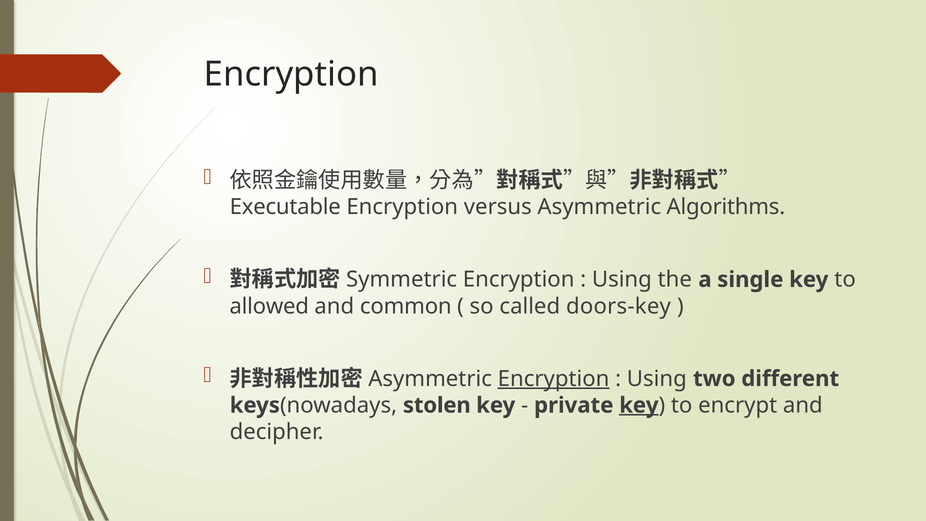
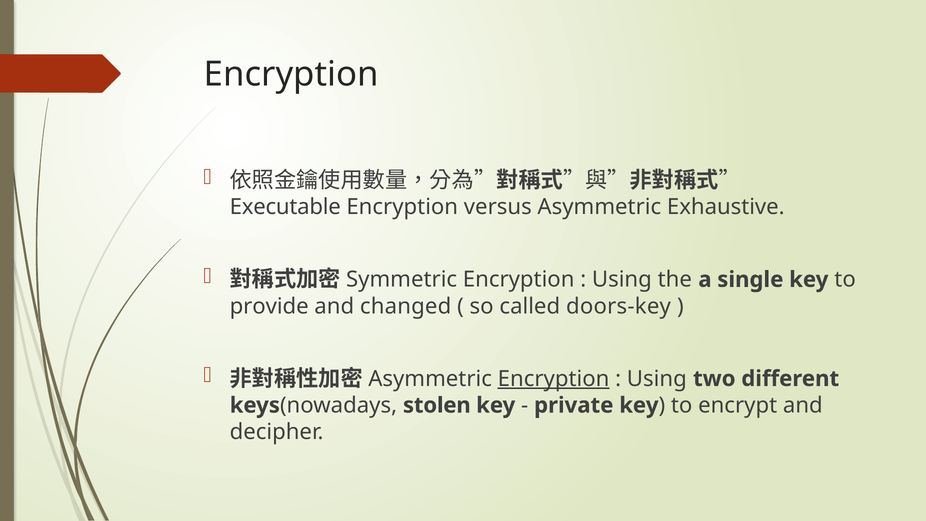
Algorithms: Algorithms -> Exhaustive (726, 207)
allowed: allowed -> provide (269, 306)
common: common -> changed (406, 306)
key underline: present -> none (639, 405)
